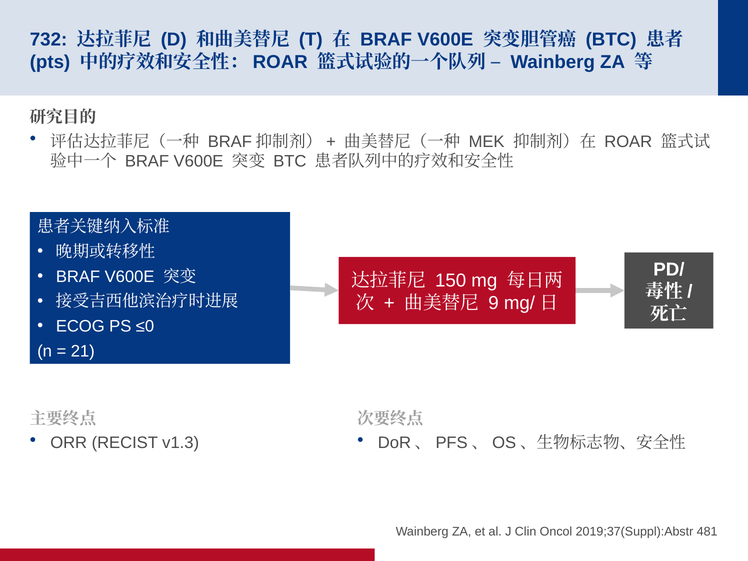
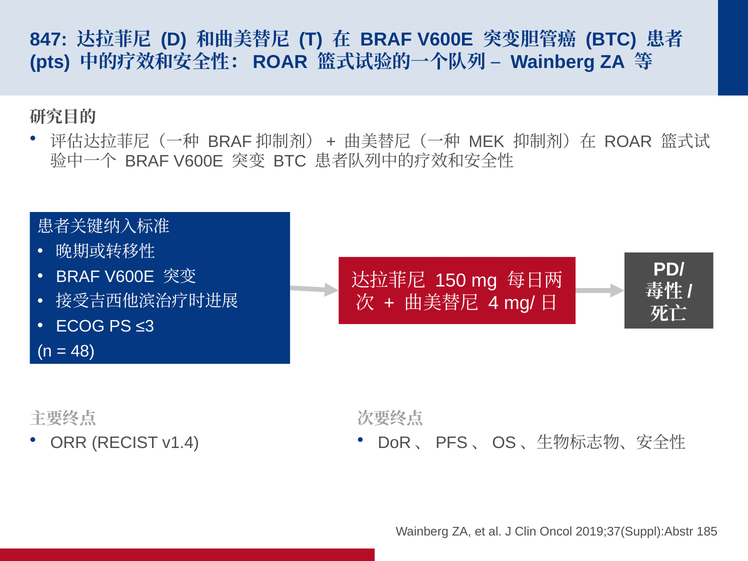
732: 732 -> 847 (49, 40)
9: 9 -> 4 (494, 303)
≤0: ≤0 -> ≤3 (145, 326)
21: 21 -> 48 (83, 351)
v1.3: v1.3 -> v1.4 (181, 443)
481: 481 -> 185 (707, 532)
